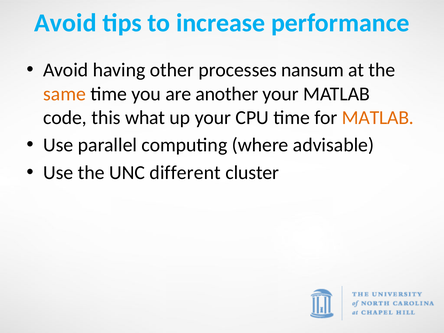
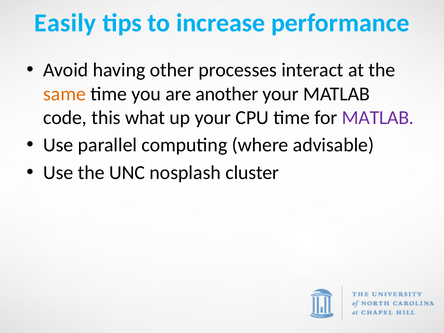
Avoid: Avoid -> Easily (65, 23)
nansum: nansum -> interact (312, 70)
MATLAB colour: orange -> purple (378, 118)
different: different -> nosplash (185, 173)
